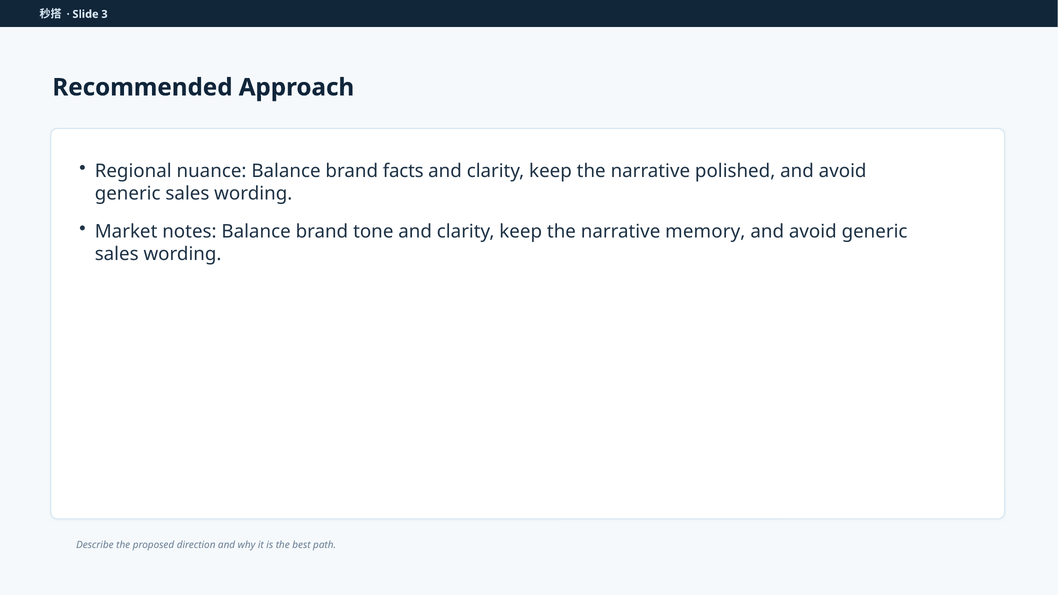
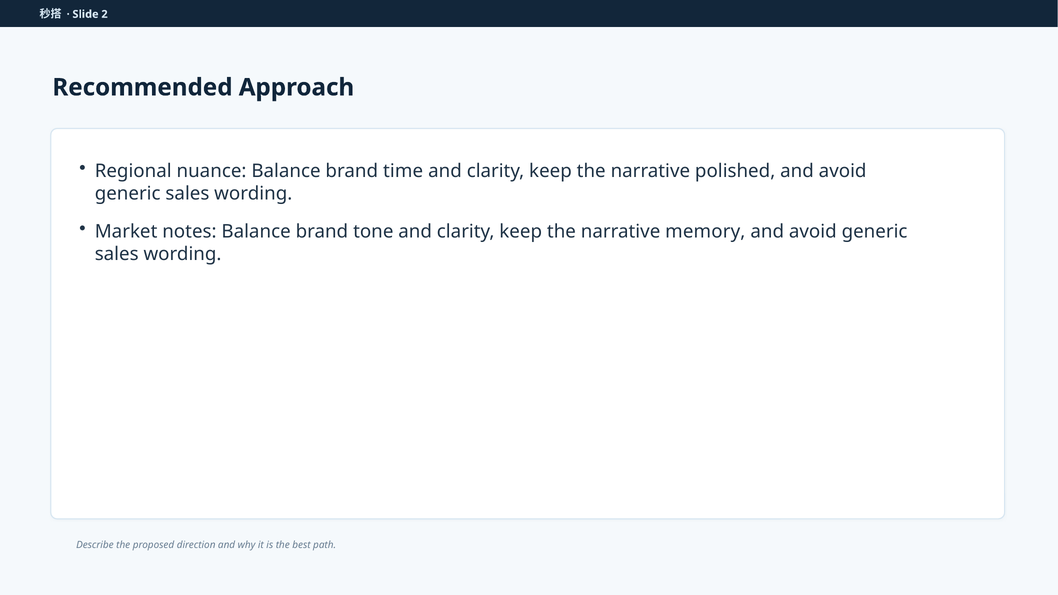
3: 3 -> 2 (104, 14)
facts: facts -> time (403, 171)
